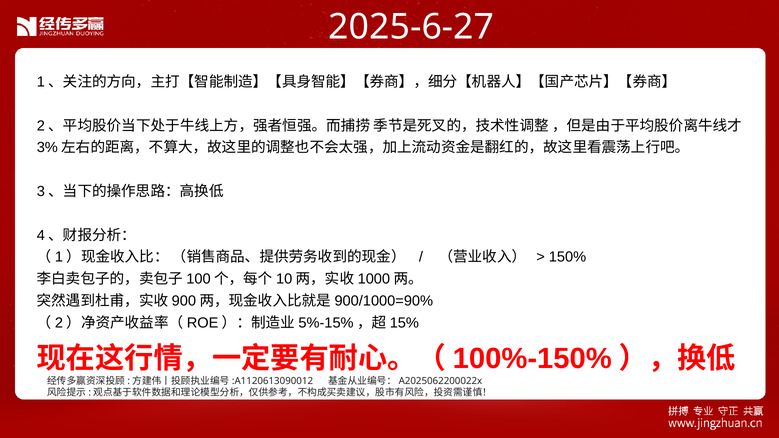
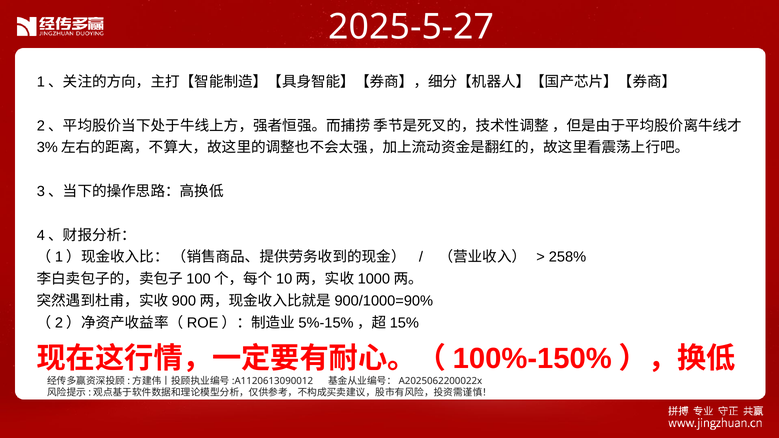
2025-6-27: 2025-6-27 -> 2025-5-27 (411, 27)
150%: 150% -> 258% (567, 257)
